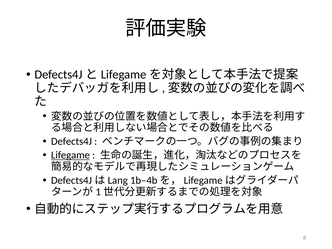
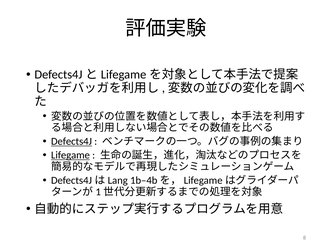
Defects4J underline: none -> present (71, 141)
